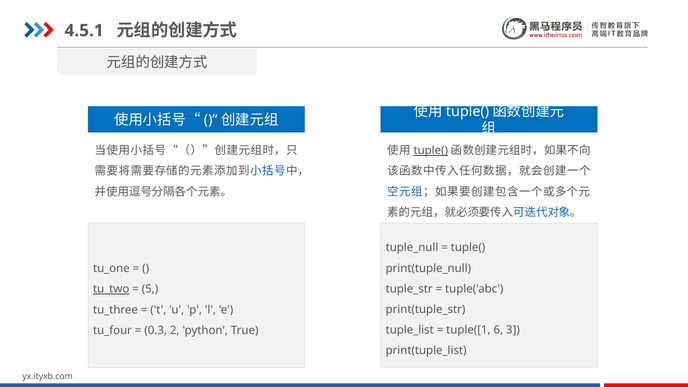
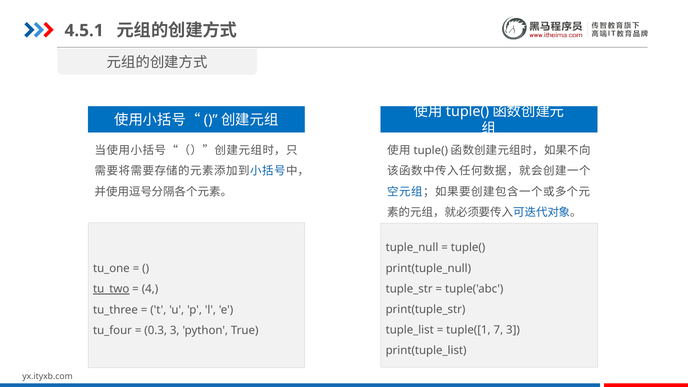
tuple( underline: present -> none (431, 151)
5: 5 -> 4 (150, 289)
6: 6 -> 7 (498, 330)
0.3 2: 2 -> 3 (175, 330)
